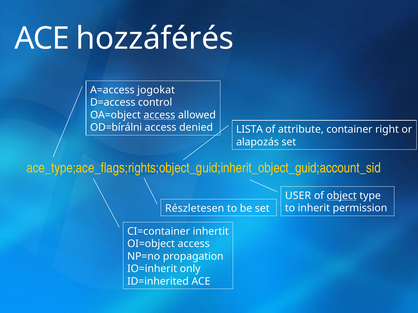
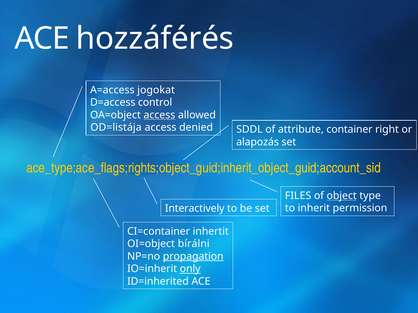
OD=bírálni: OD=bírálni -> OD=listája (116, 128)
LISTA: LISTA -> SDDL (249, 130)
USER: USER -> FILES (298, 196)
Részletesen: Részletesen -> Interactively (195, 209)
OI=object access: access -> bírálni (194, 244)
propagation underline: none -> present (193, 257)
only underline: none -> present (190, 269)
